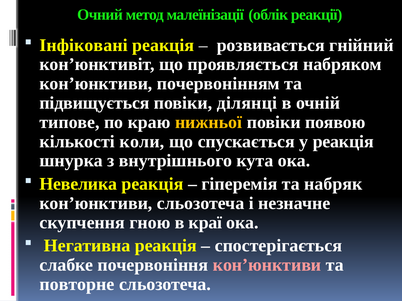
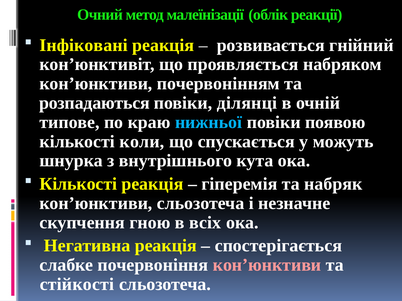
підвищується: підвищується -> розпадаються (94, 103)
нижньої colour: yellow -> light blue (209, 122)
у реакція: реакція -> можуть (343, 142)
Невелика: Невелика -> Кількості (78, 184)
краї: краї -> всіх (205, 223)
повторне: повторне -> стійкості (77, 285)
